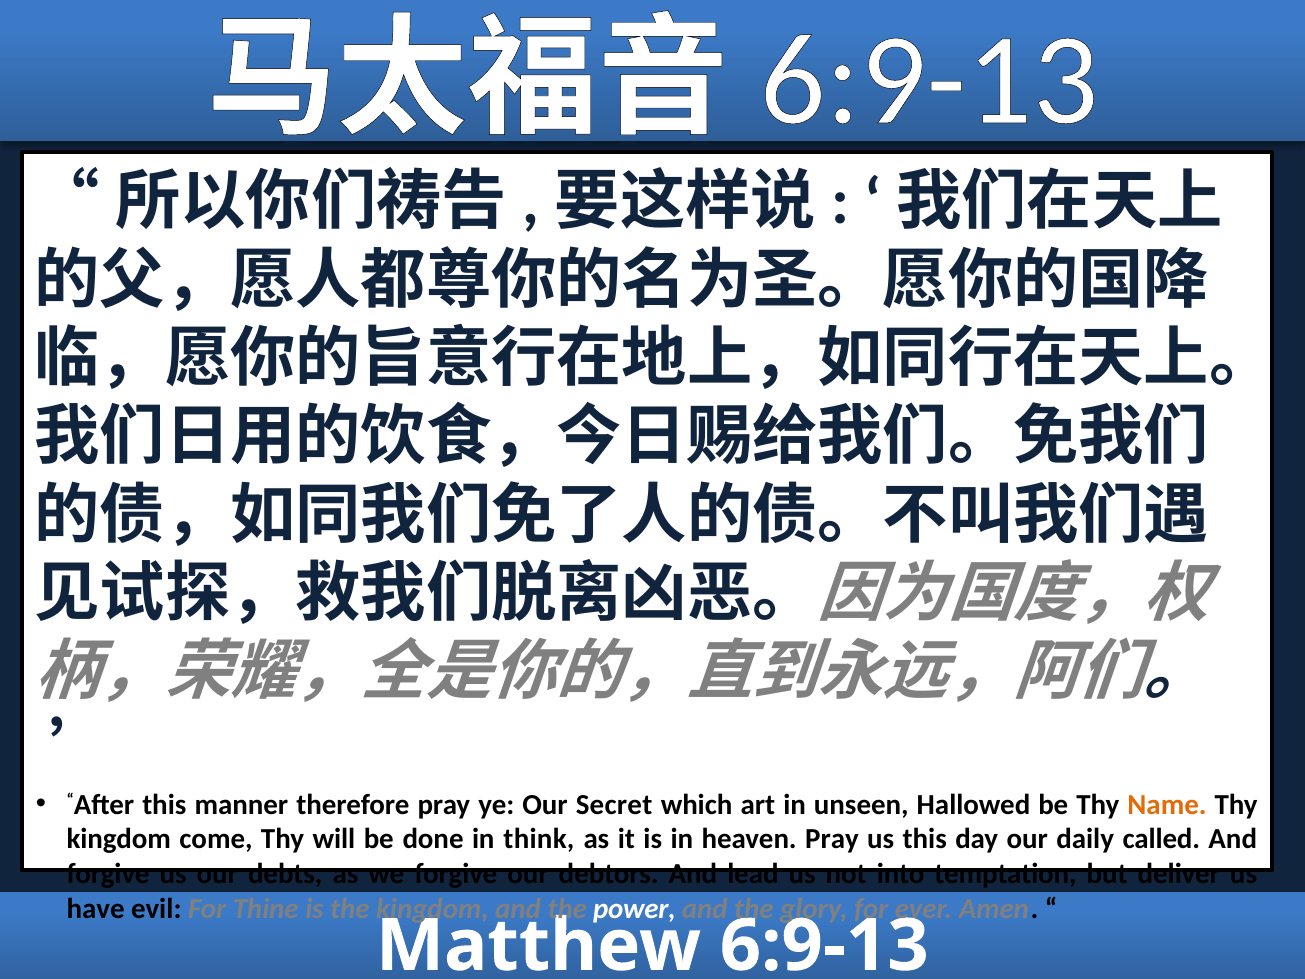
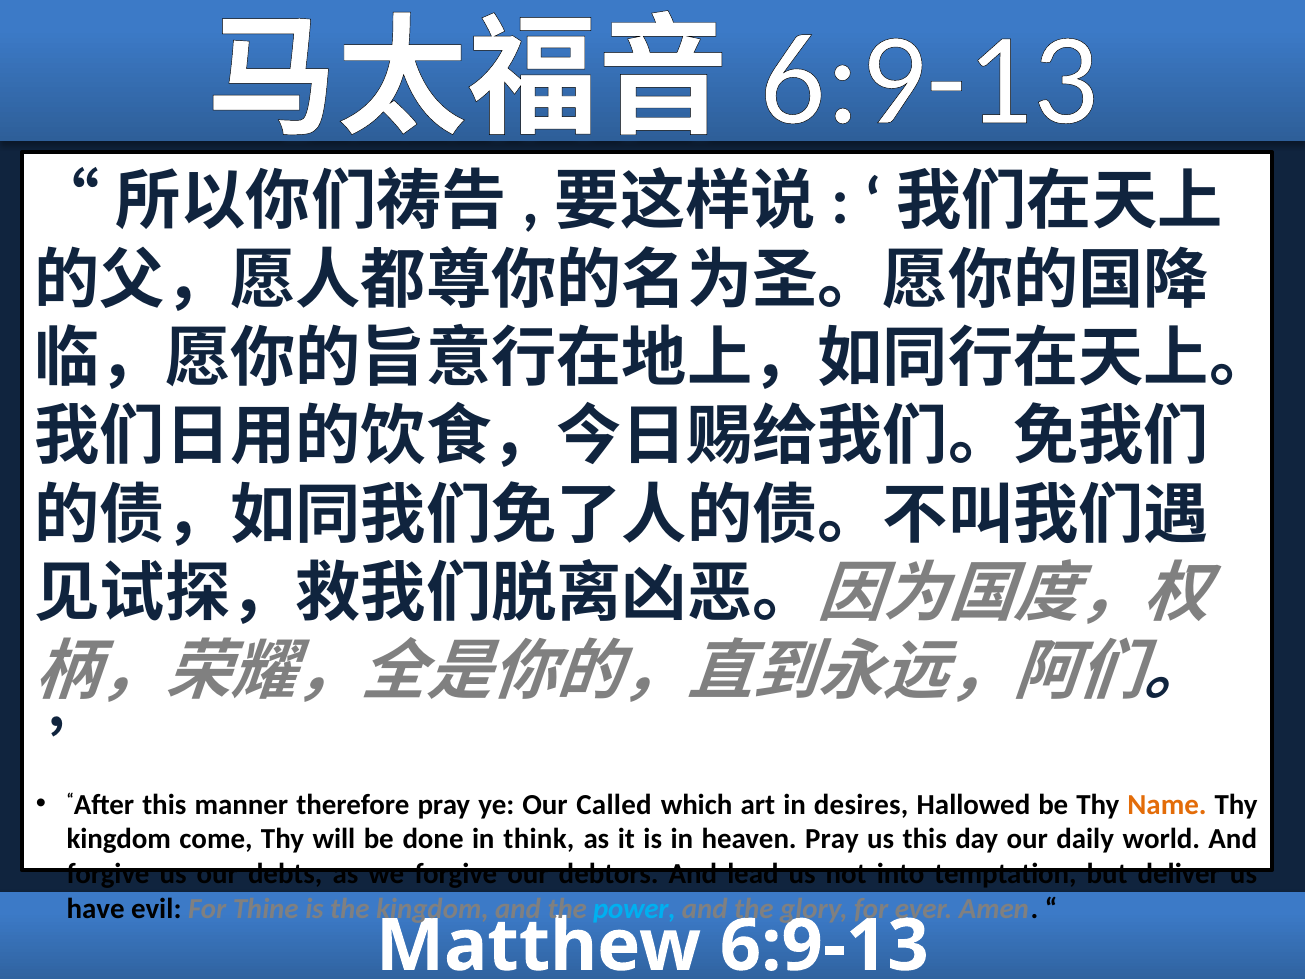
Secret: Secret -> Called (614, 804)
unseen: unseen -> desires (861, 804)
called: called -> world (1161, 839)
power colour: white -> light blue (635, 909)
